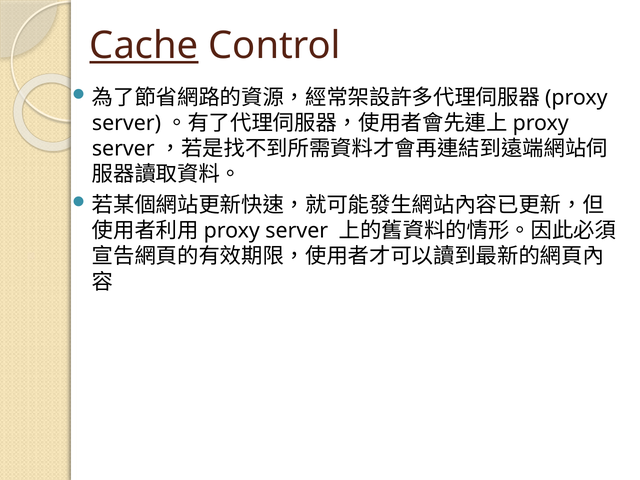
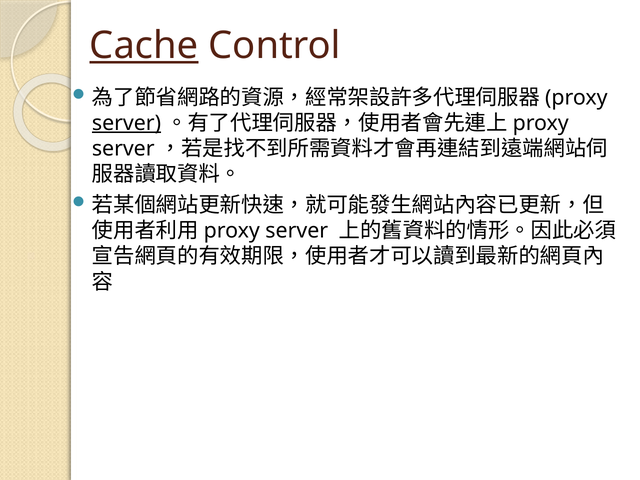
server underline: none -> present (126, 123)
